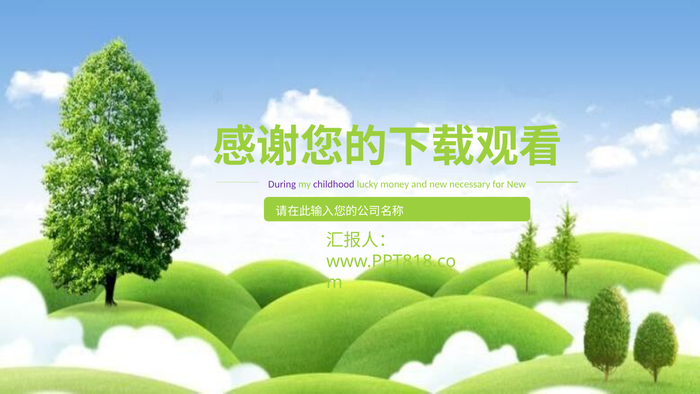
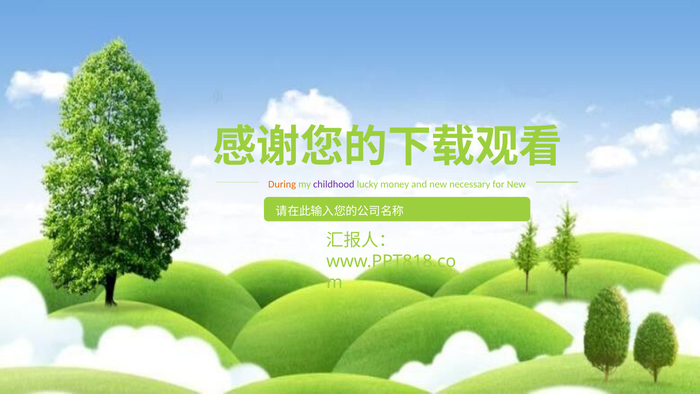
During colour: purple -> orange (282, 184)
